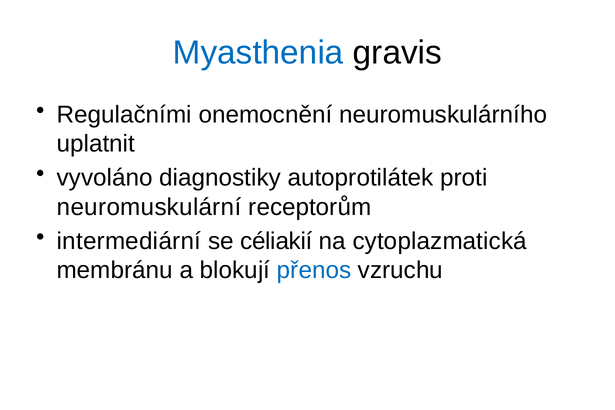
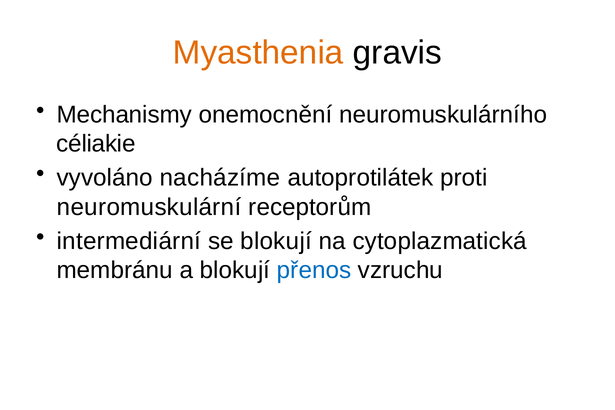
Myasthenia colour: blue -> orange (258, 53)
Regulačními: Regulačními -> Mechanismy (124, 115)
uplatnit: uplatnit -> céliakie (96, 144)
diagnostiky: diagnostiky -> nacházíme (220, 178)
se céliakií: céliakií -> blokují (276, 241)
